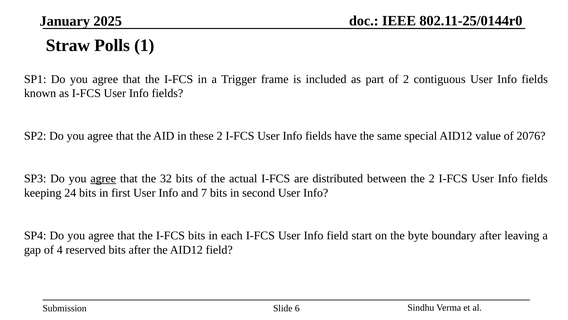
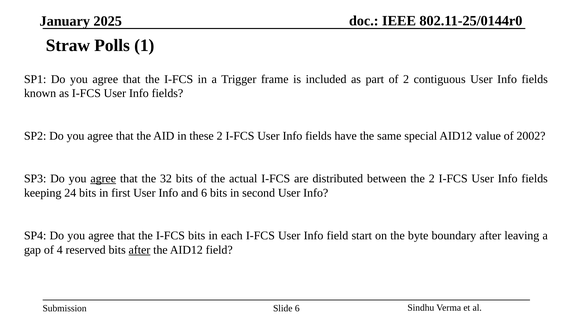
2076: 2076 -> 2002 (531, 136)
and 7: 7 -> 6 (204, 193)
after underline: none -> present (139, 249)
